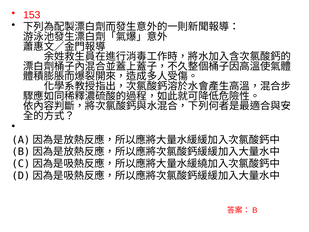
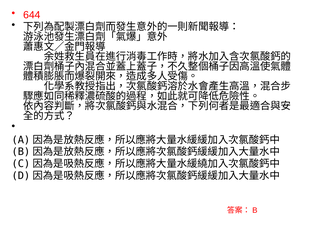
153: 153 -> 644 (32, 15)
